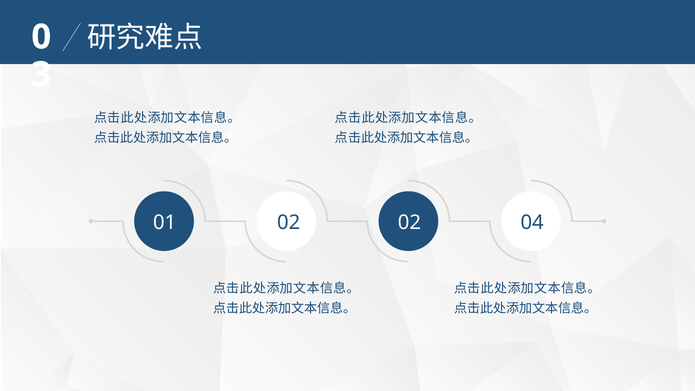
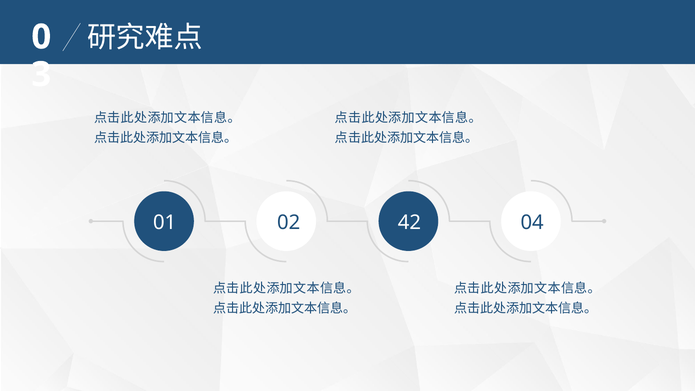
01 02: 02 -> 42 (409, 222)
